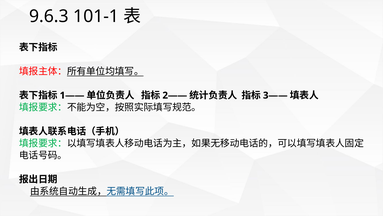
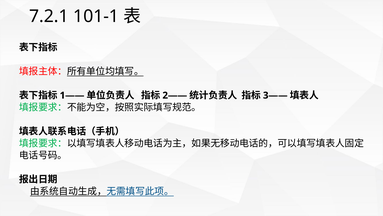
9.6.3: 9.6.3 -> 7.2.1 (49, 16)
